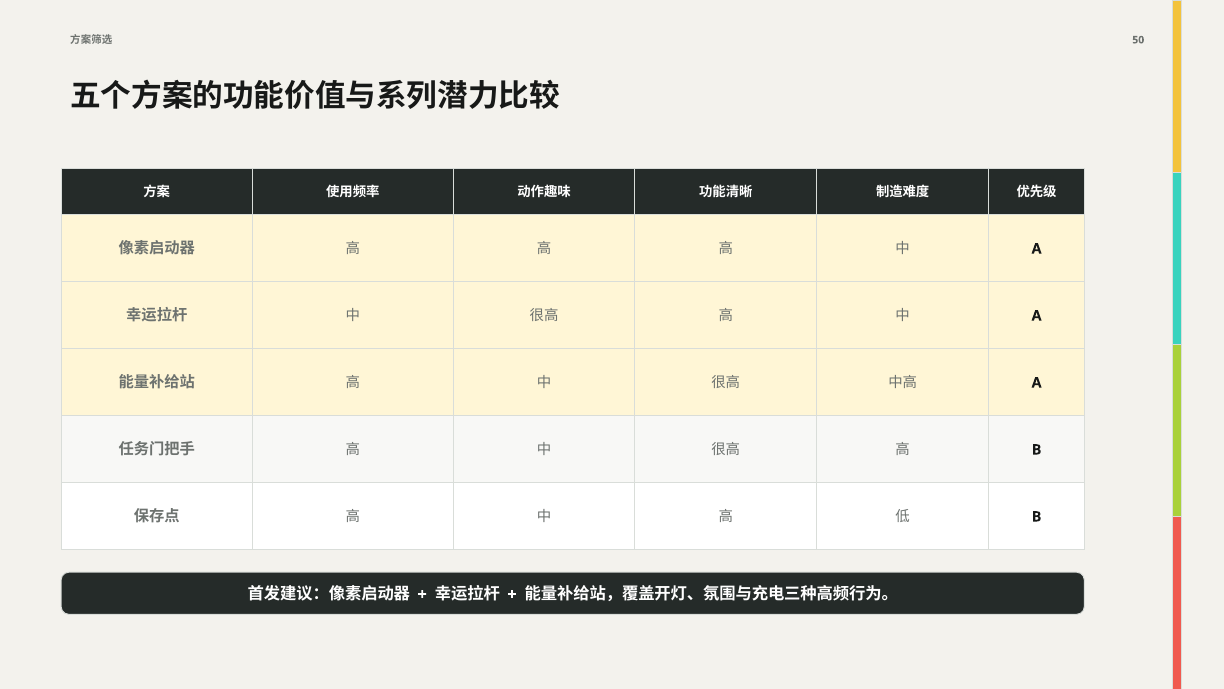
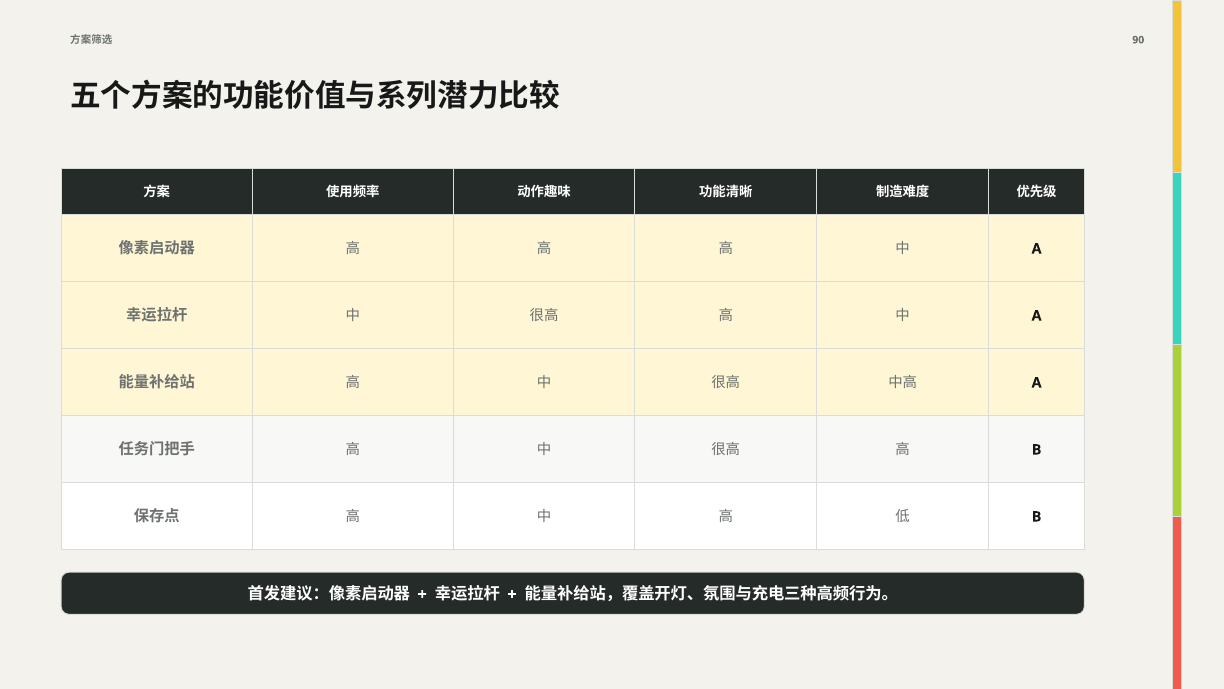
50: 50 -> 90 (1138, 40)
